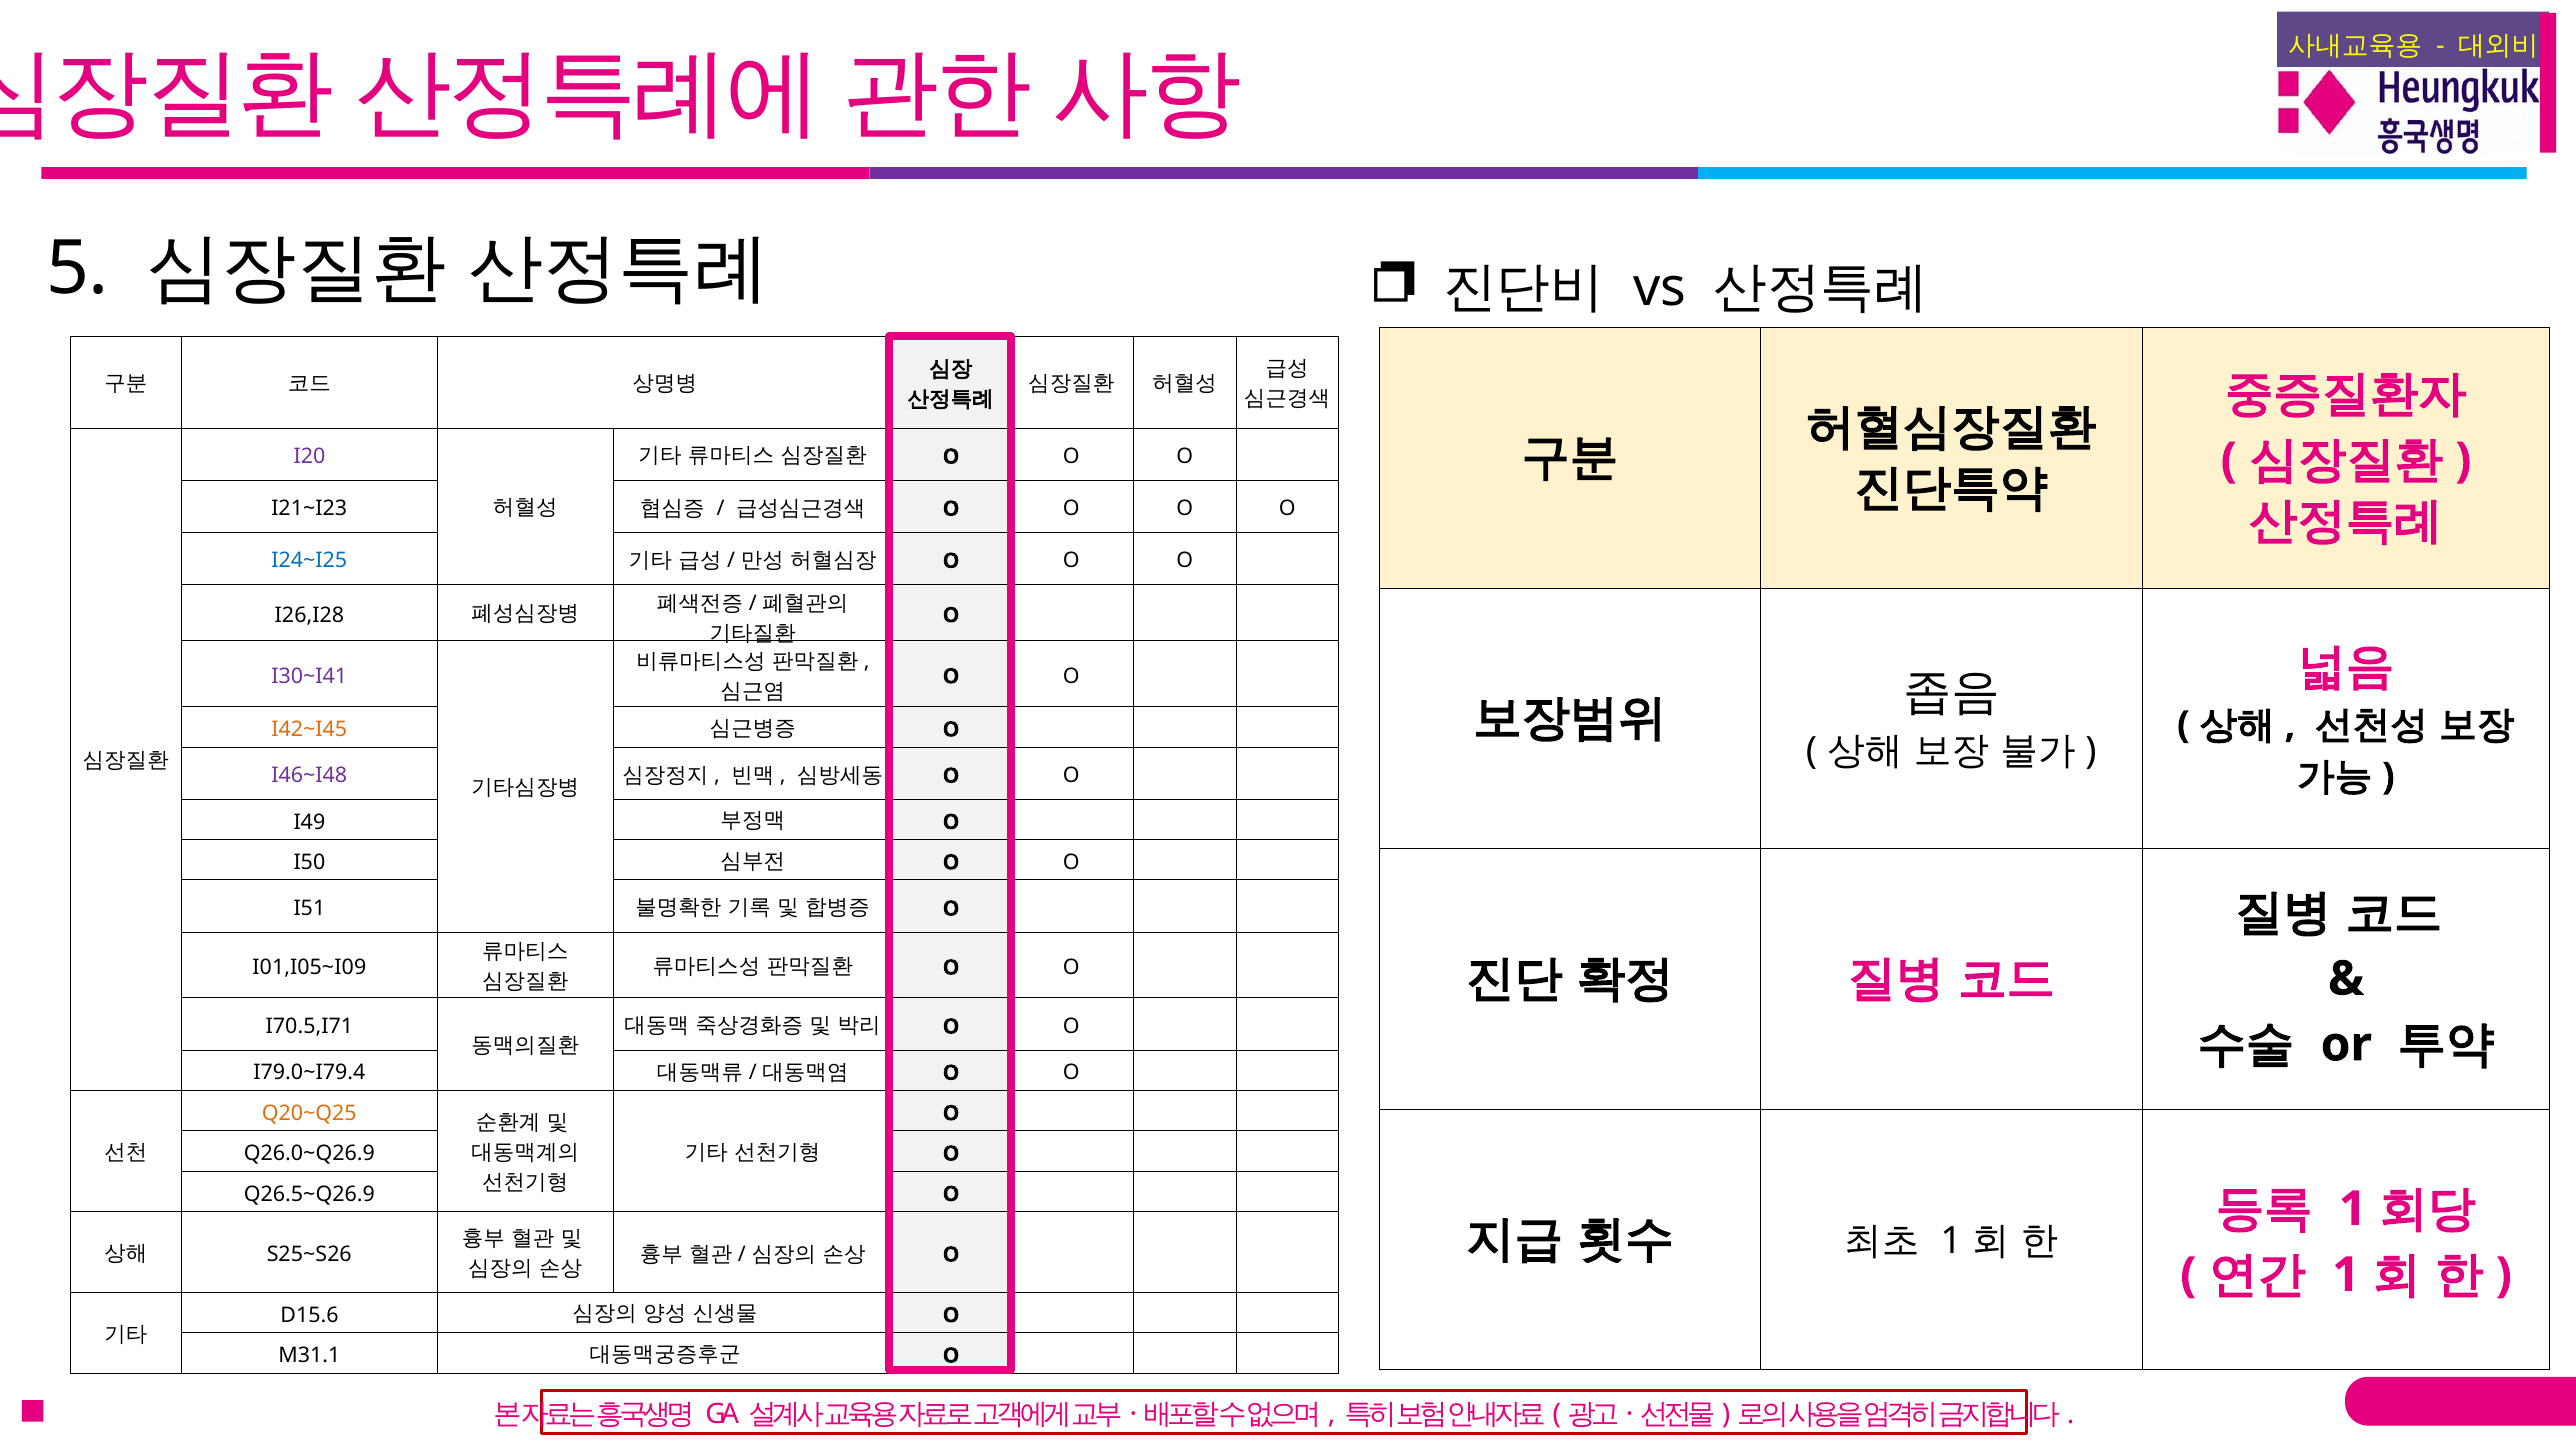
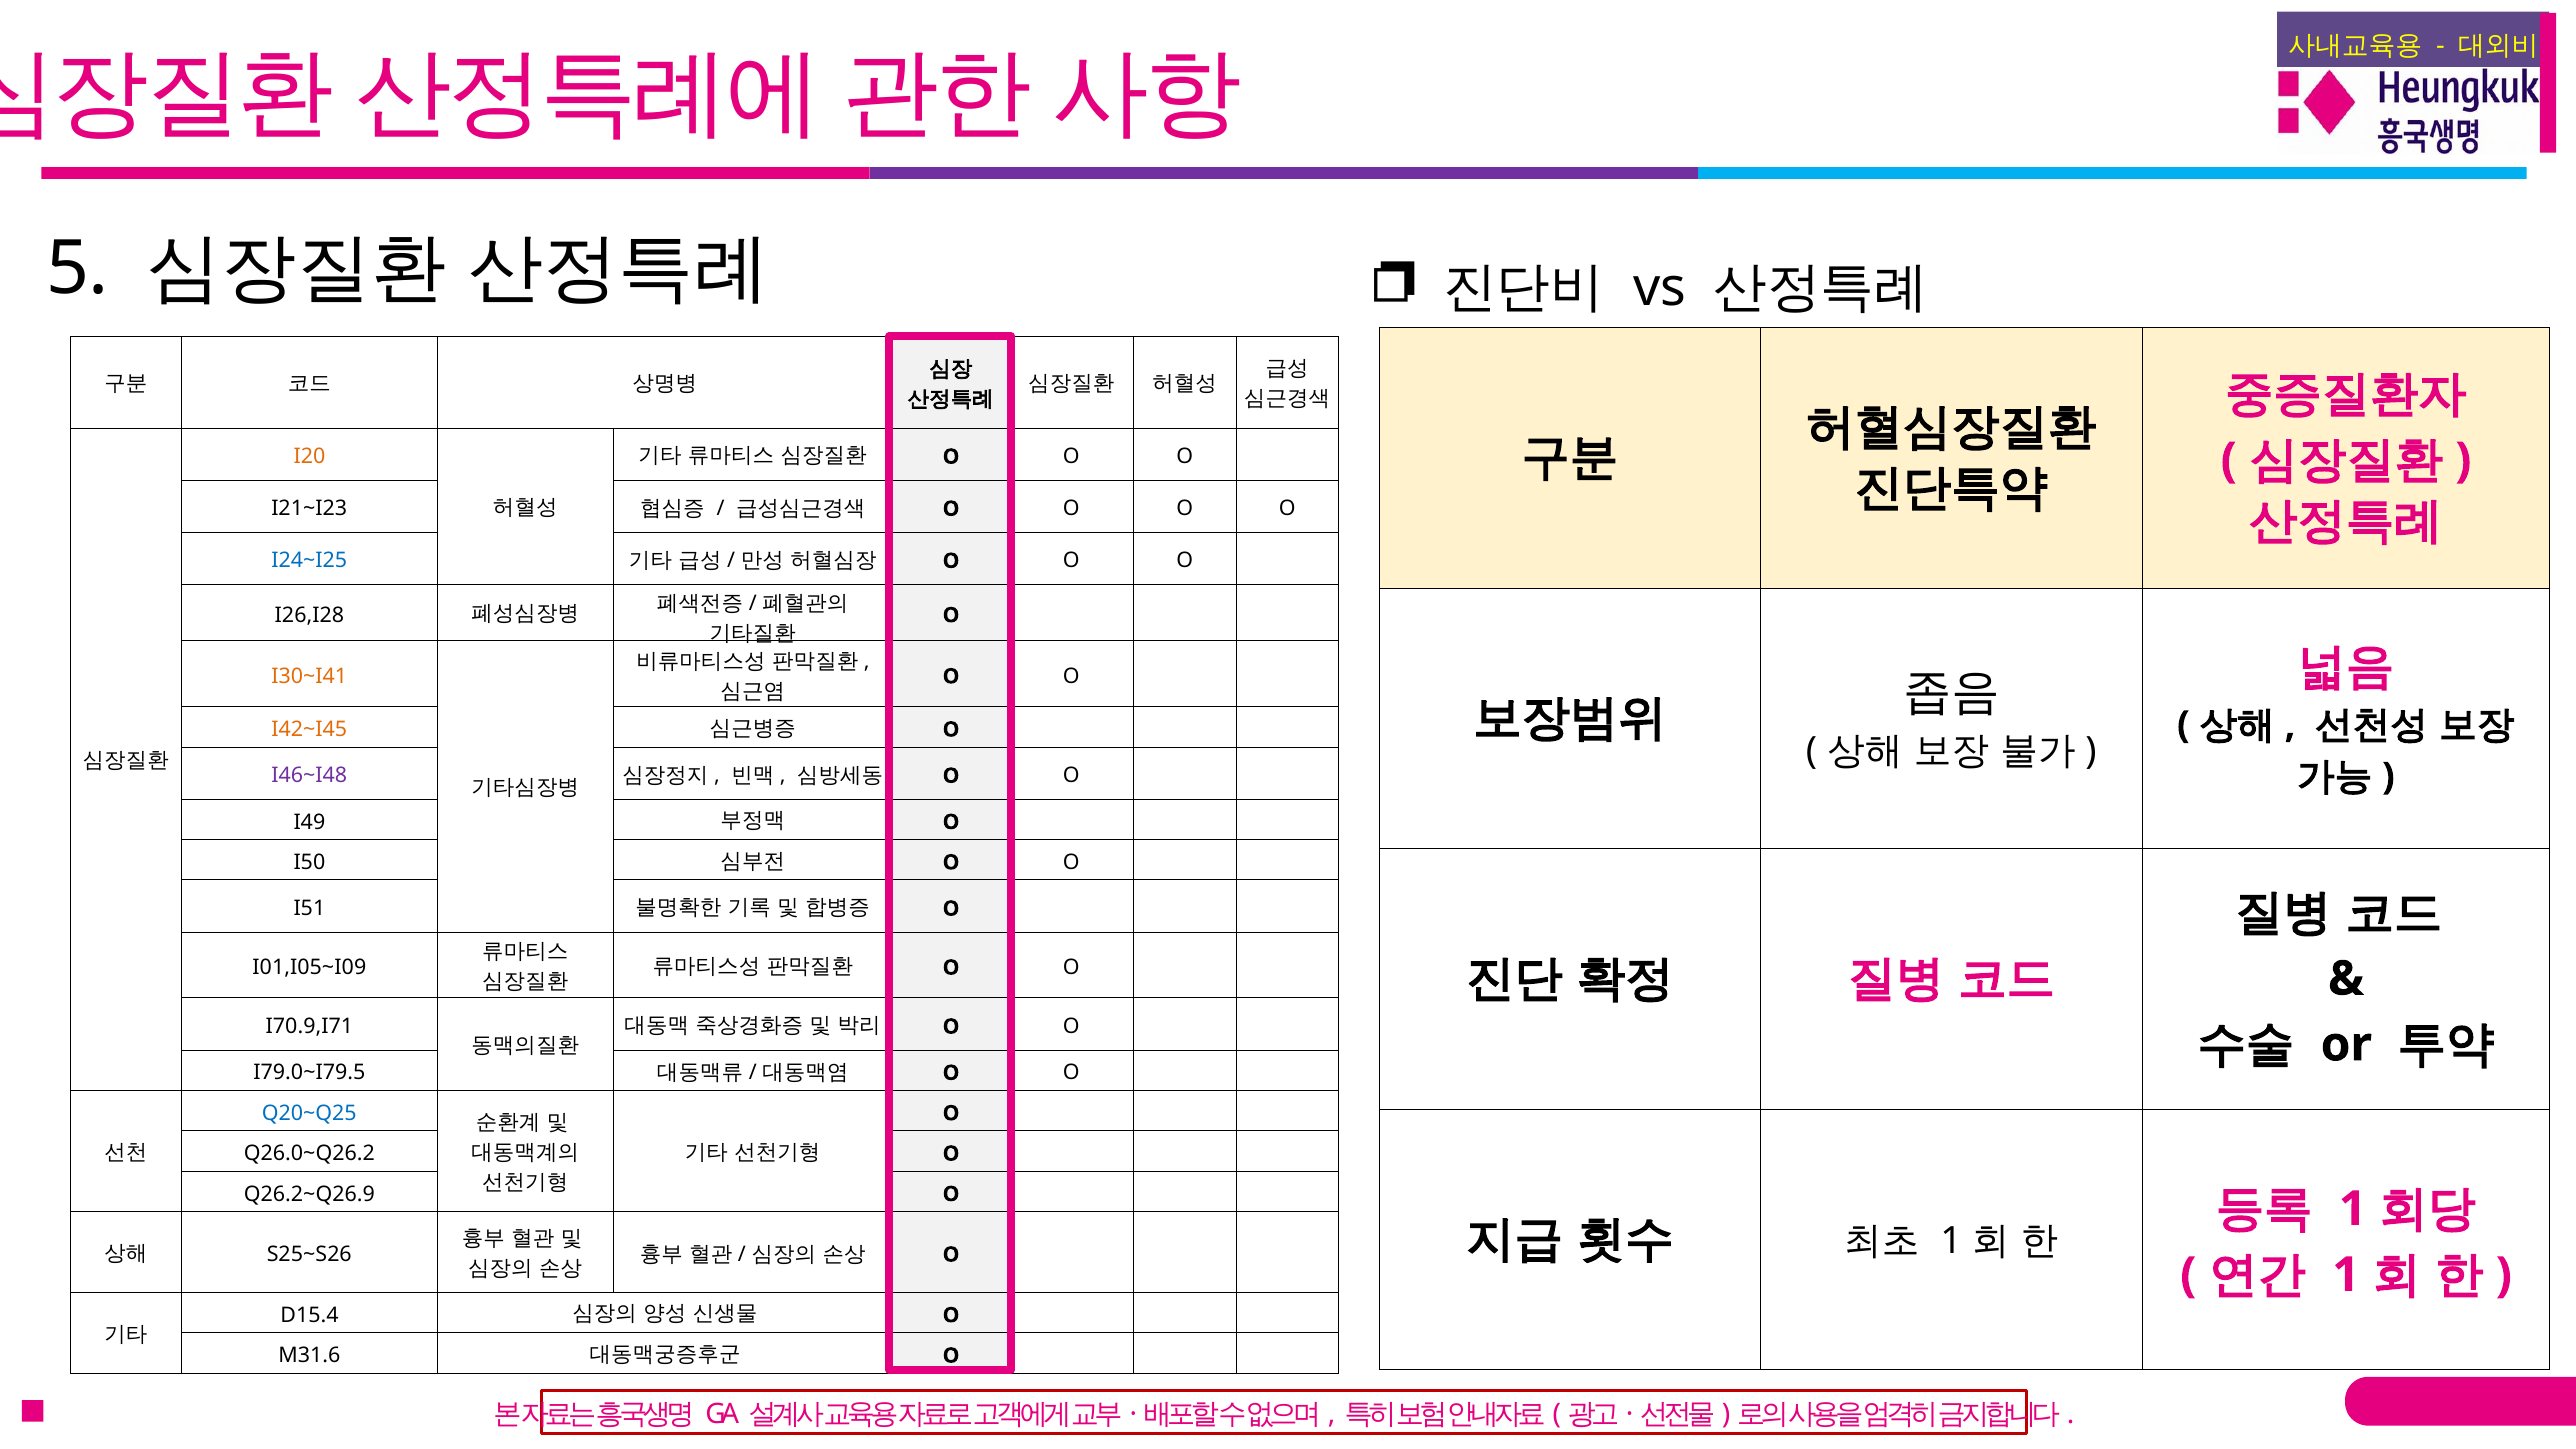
I20 colour: purple -> orange (309, 457)
I30~I41 colour: purple -> orange (309, 676)
I70.5,I71: I70.5,I71 -> I70.9,I71 (309, 1027)
I79.0~I79.4: I79.0~I79.4 -> I79.0~I79.5 (309, 1073)
Q20~Q25 colour: orange -> blue (309, 1113)
Q26.0~Q26.9: Q26.0~Q26.9 -> Q26.0~Q26.2 (309, 1154)
Q26.5~Q26.9: Q26.5~Q26.9 -> Q26.2~Q26.9 (309, 1194)
D15.6: D15.6 -> D15.4 (309, 1315)
M31.1: M31.1 -> M31.6 (309, 1356)
